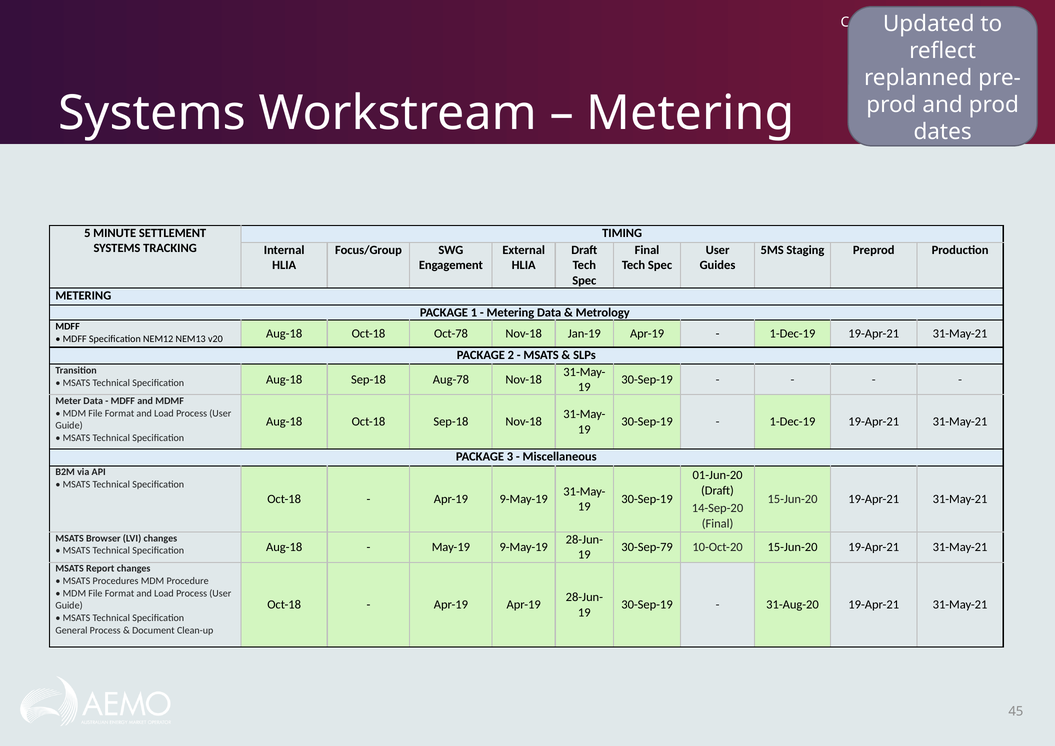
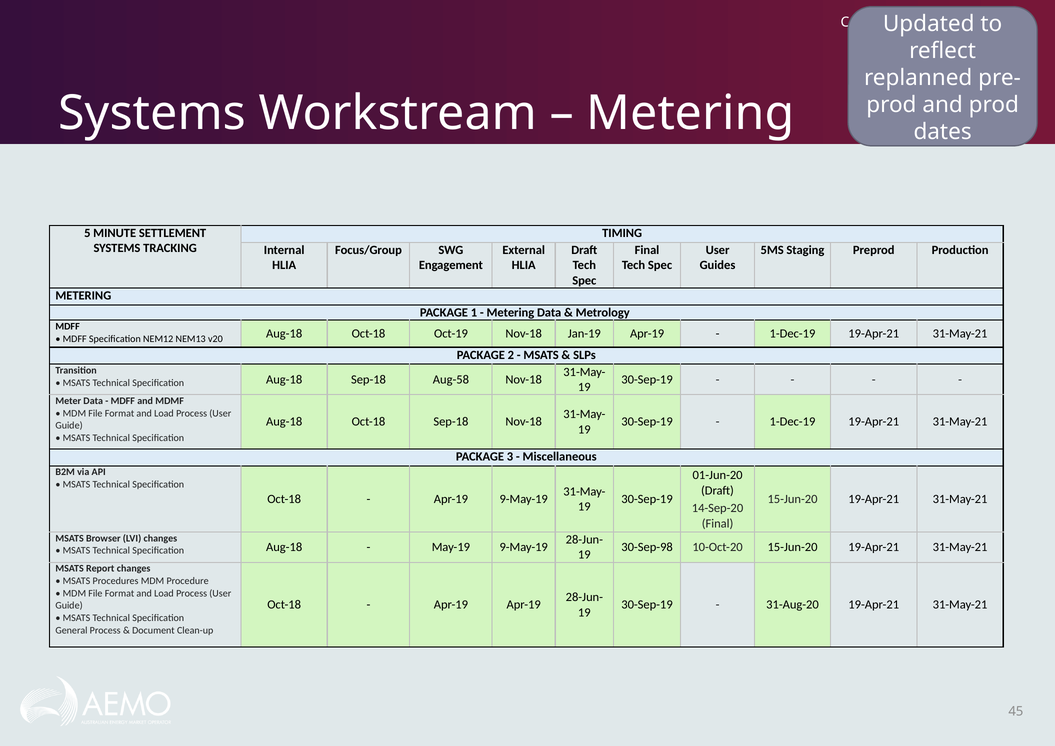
Oct-78: Oct-78 -> Oct-19 (451, 334)
Aug-78: Aug-78 -> Aug-58 (451, 379)
30-Sep-79: 30-Sep-79 -> 30-Sep-98 (647, 547)
